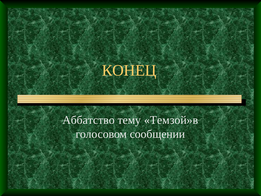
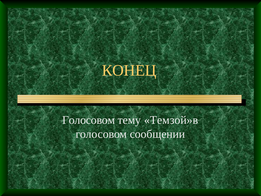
Аббатство: Аббатство -> Голосовом (89, 120)
